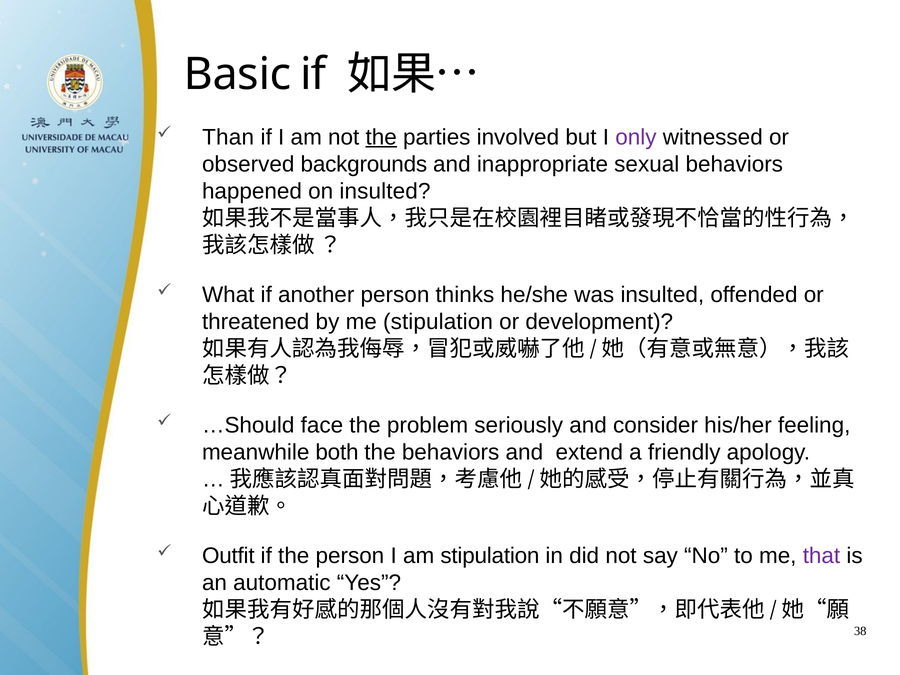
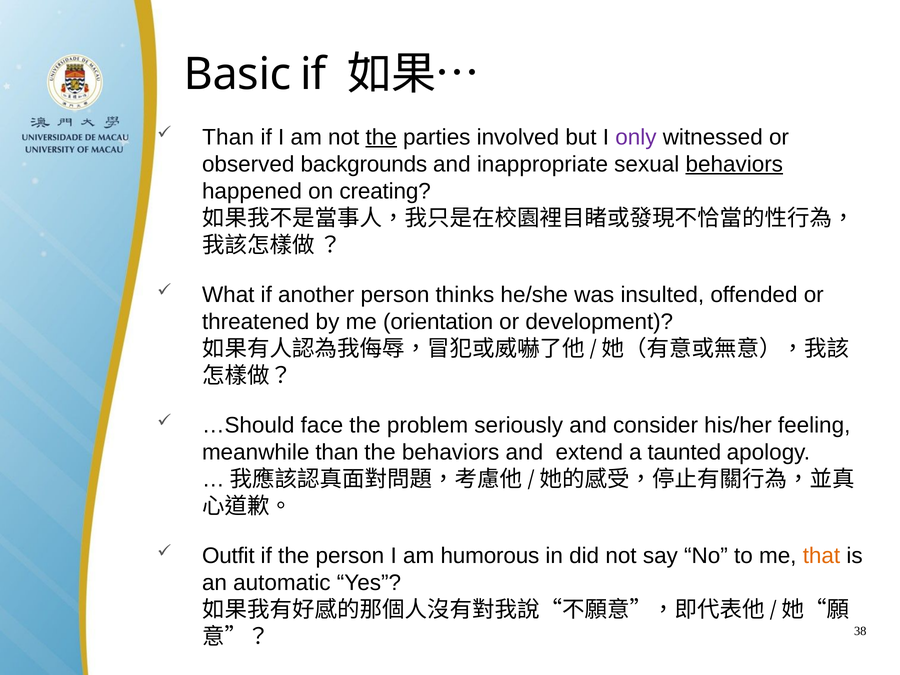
behaviors underline: none -> present (734, 164)
on insulted: insulted -> creating (385, 191)
me stipulation: stipulation -> orientation (438, 322)
meanwhile both: both -> than (337, 452)
friendly: friendly -> taunted (684, 452)
am stipulation: stipulation -> humorous (490, 556)
that colour: purple -> orange (821, 556)
